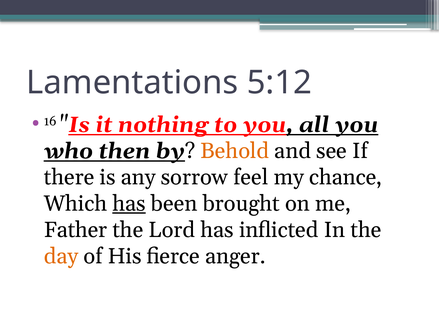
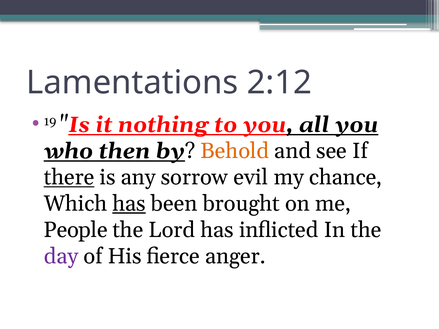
5:12: 5:12 -> 2:12 (279, 83)
16: 16 -> 19 (50, 121)
there underline: none -> present (69, 178)
feel: feel -> evil (251, 178)
Father: Father -> People (76, 230)
day colour: orange -> purple (61, 257)
